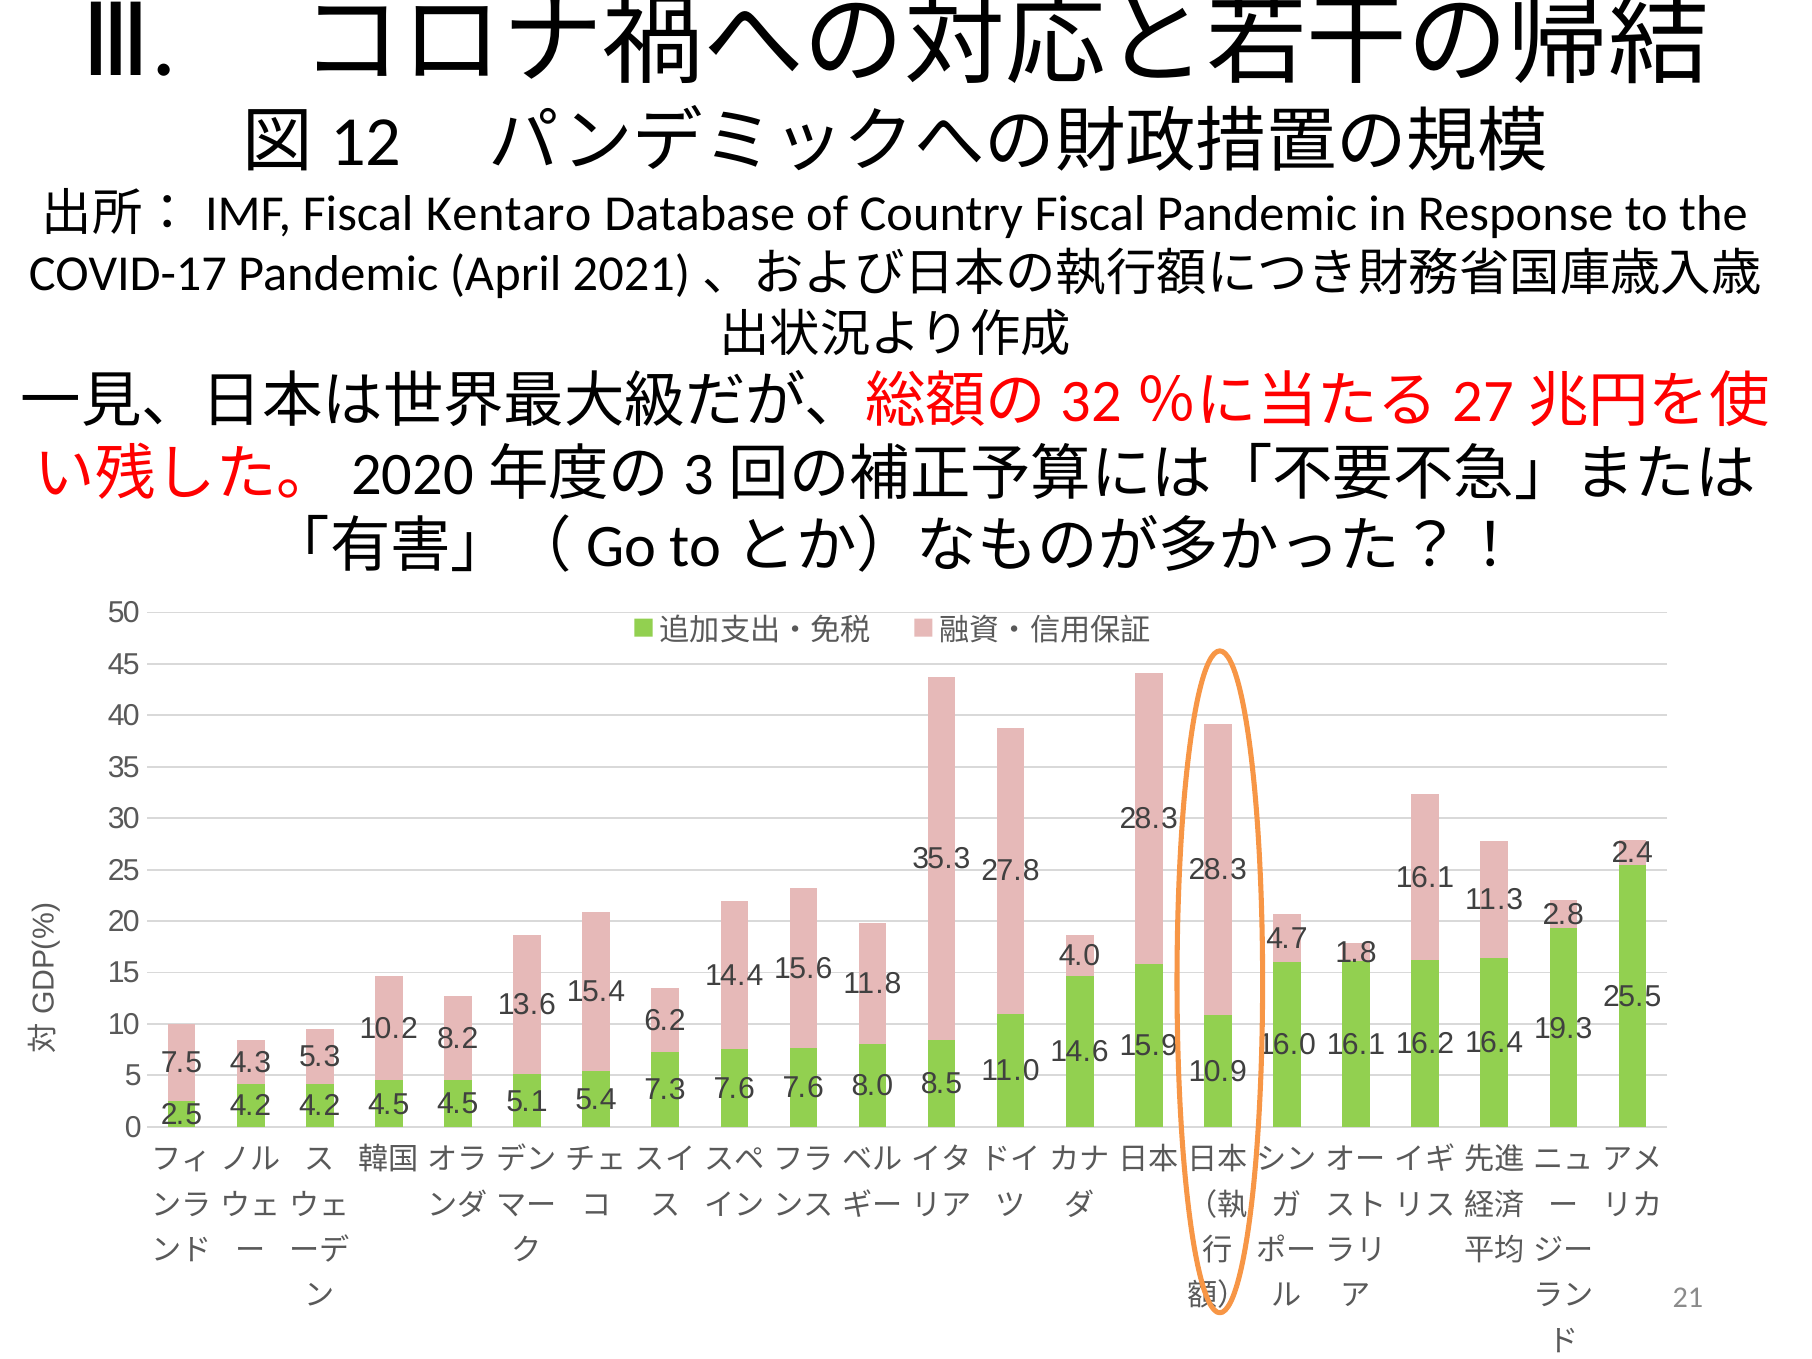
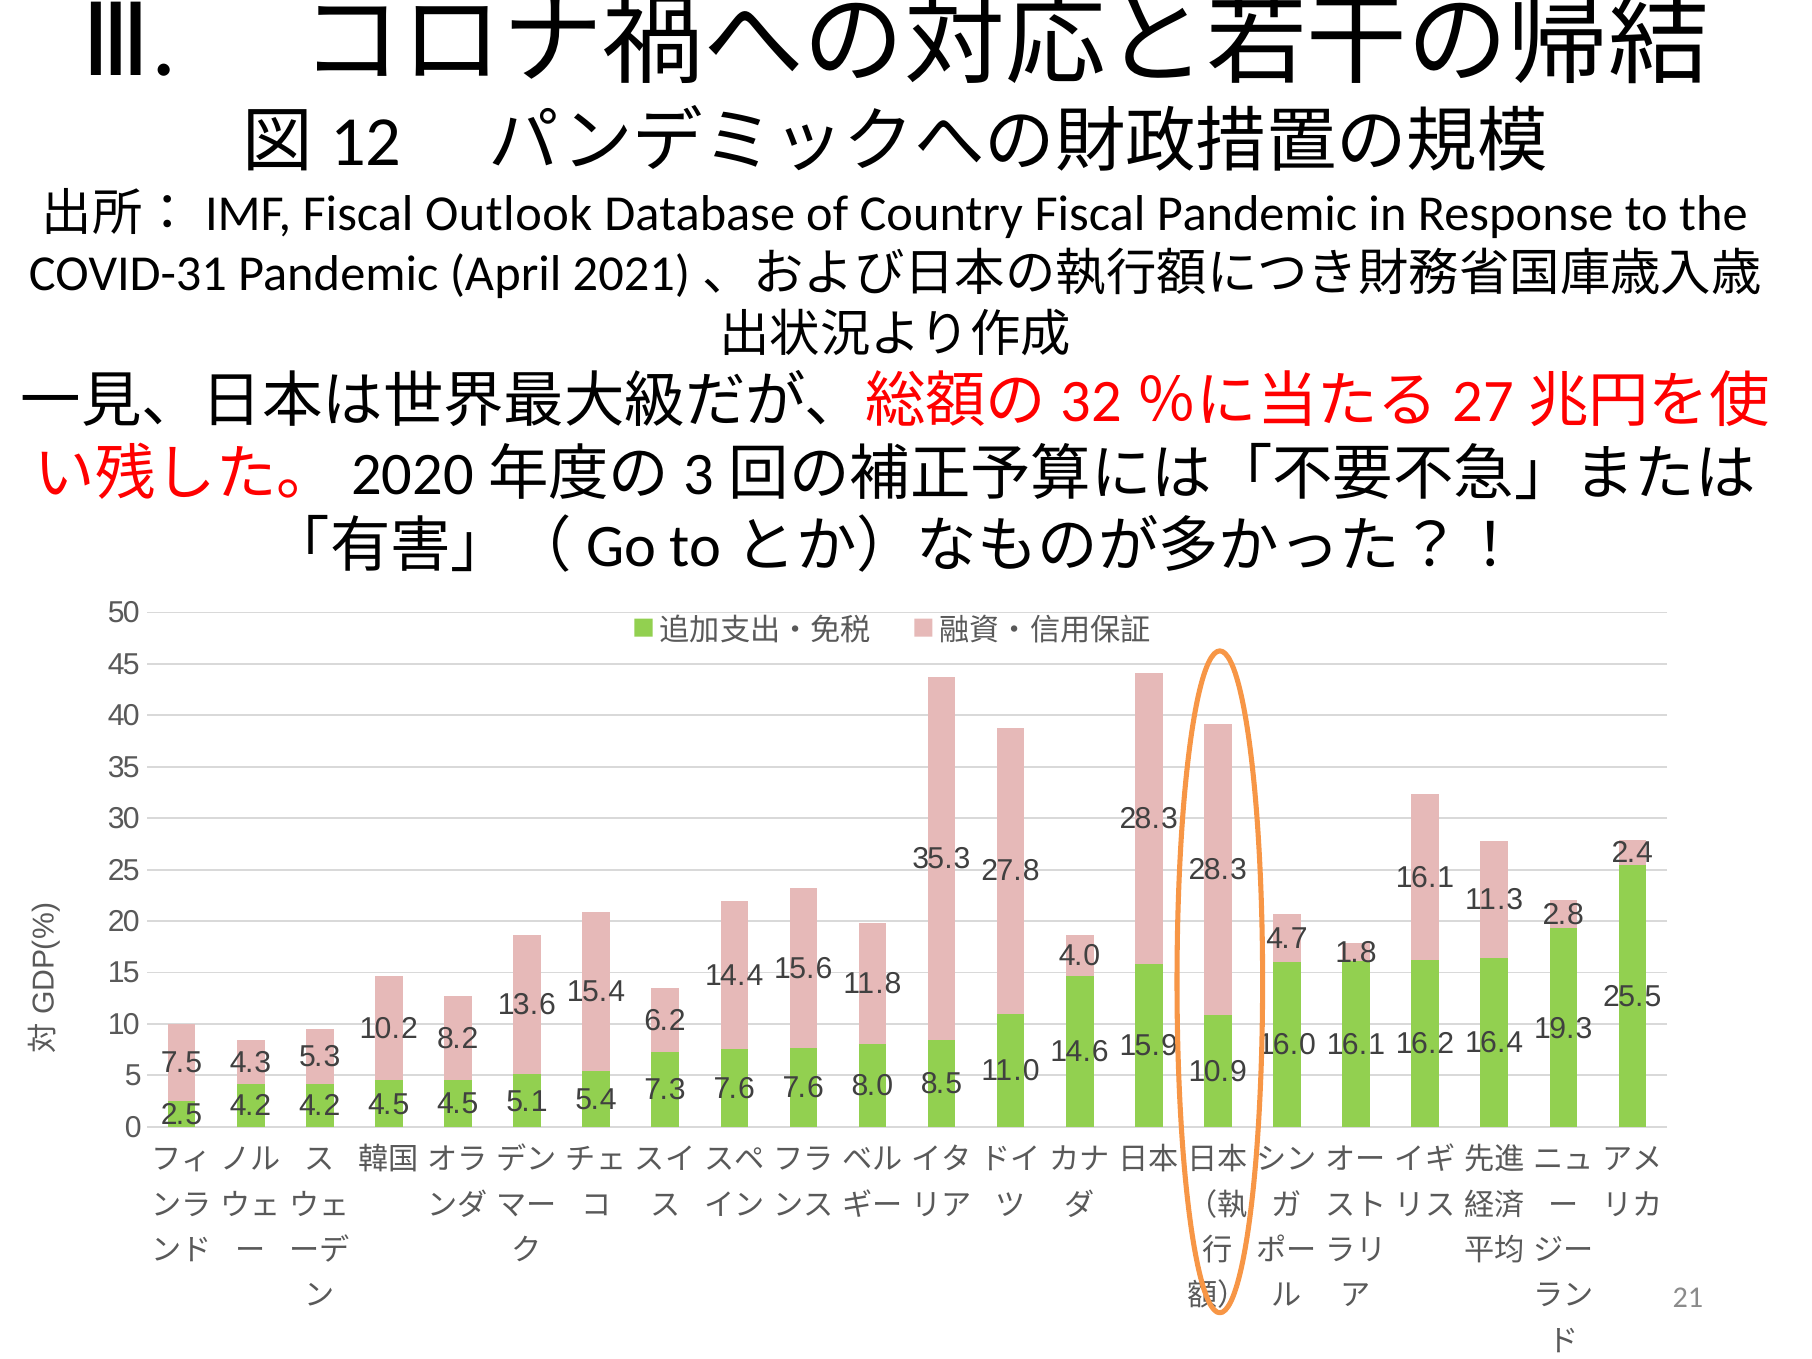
Kentaro: Kentaro -> Outlook (509, 214)
COVID-17: COVID-17 -> COVID-31 (128, 274)
